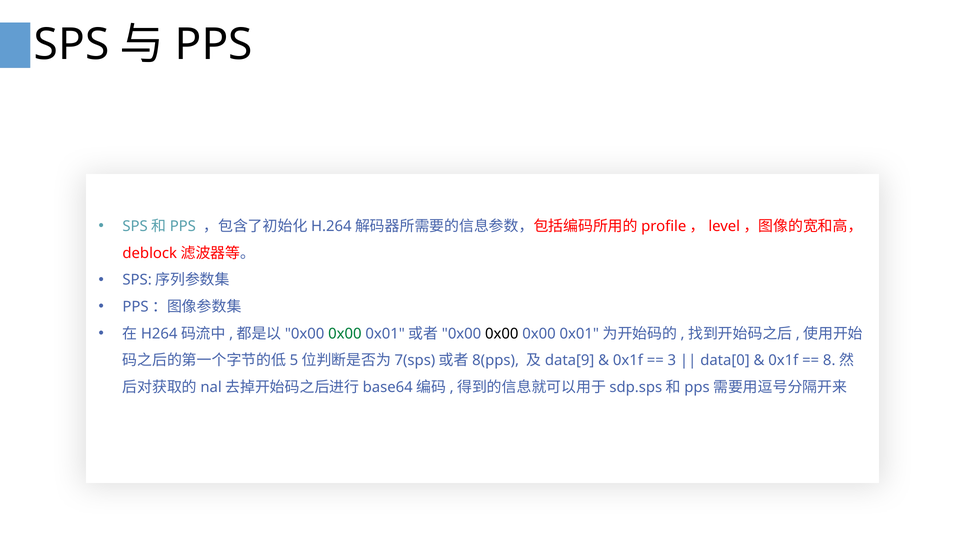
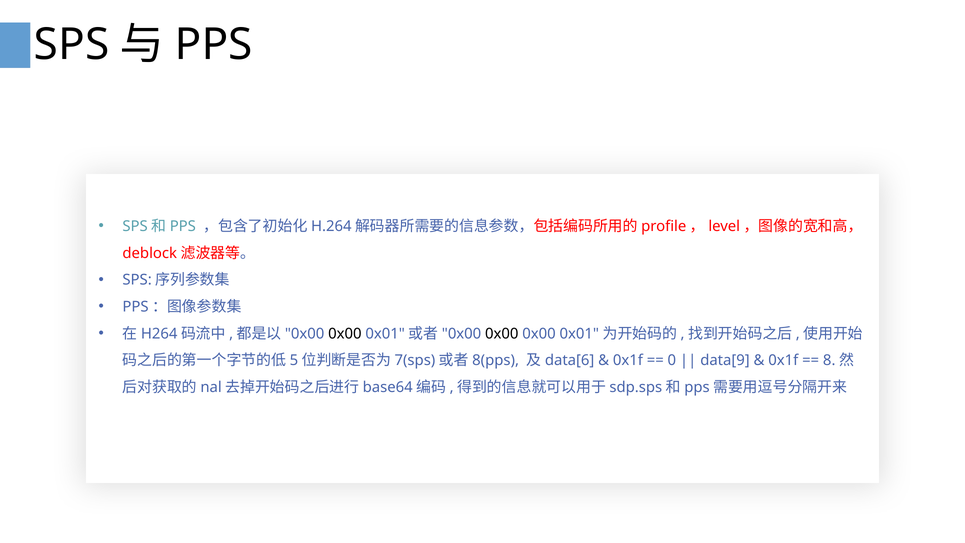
0x00 colour: green -> black (345, 334)
data[9: data[9 -> data[6 (570, 360)
3: 3 -> 0 (672, 360)
data[0: data[0 -> data[9 (725, 360)
